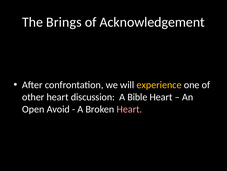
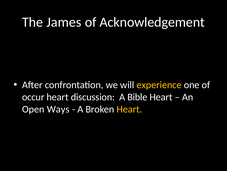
Brings: Brings -> James (64, 22)
other: other -> occur (33, 97)
Avoid: Avoid -> Ways (58, 109)
Heart colour: pink -> yellow (129, 109)
